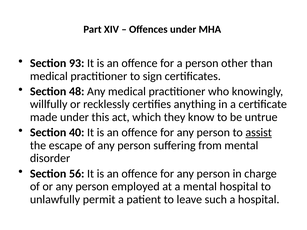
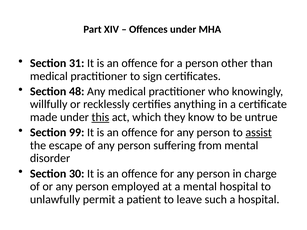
93: 93 -> 31 (77, 63)
this underline: none -> present (100, 117)
40: 40 -> 99 (77, 133)
56: 56 -> 30 (77, 174)
